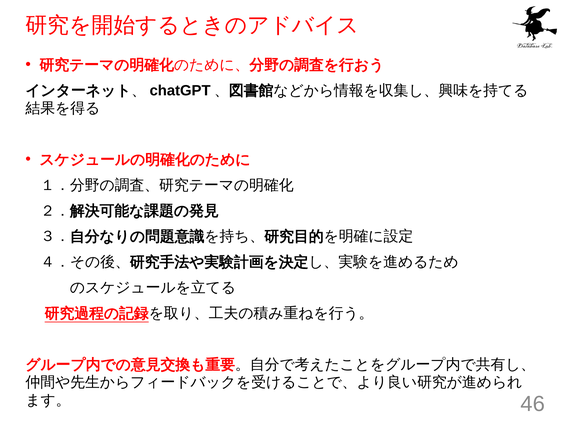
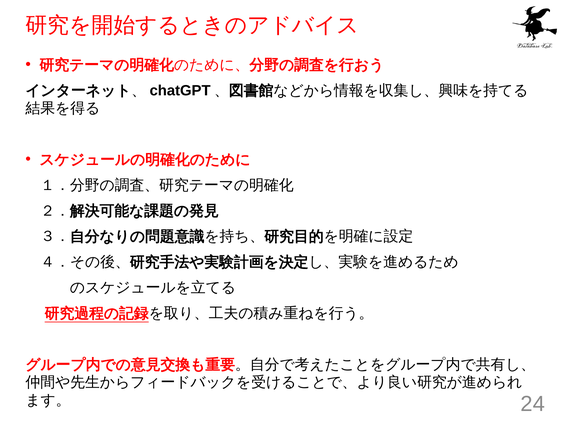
46: 46 -> 24 (533, 404)
